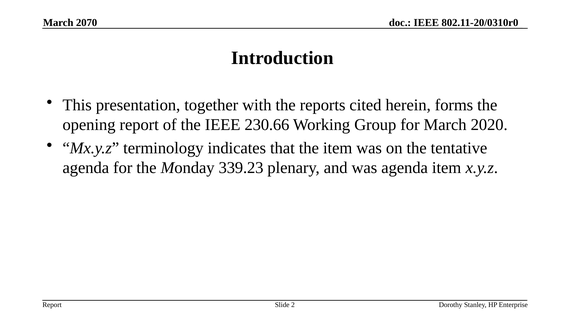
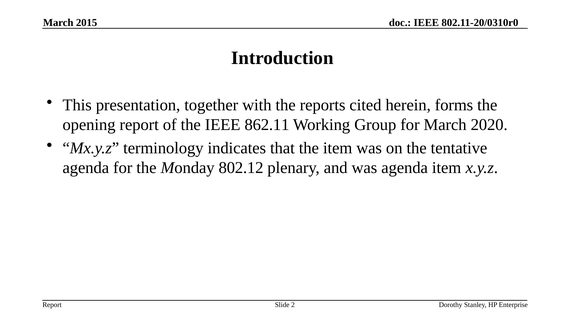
2070: 2070 -> 2015 (87, 23)
230.66: 230.66 -> 862.11 (267, 125)
339.23: 339.23 -> 802.12 (241, 168)
